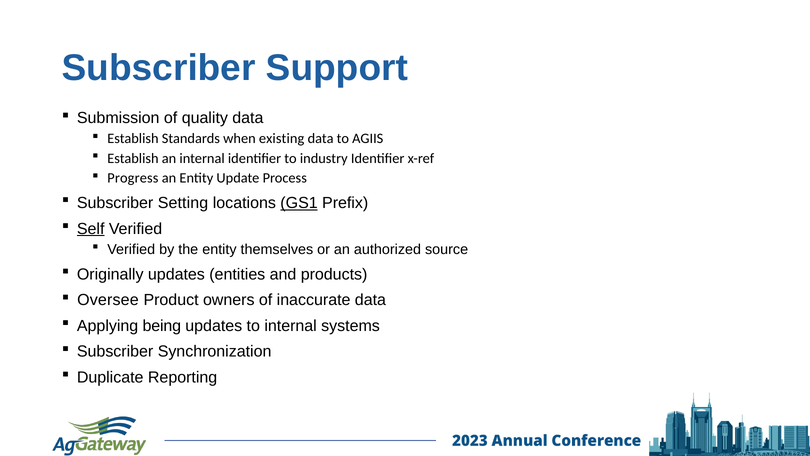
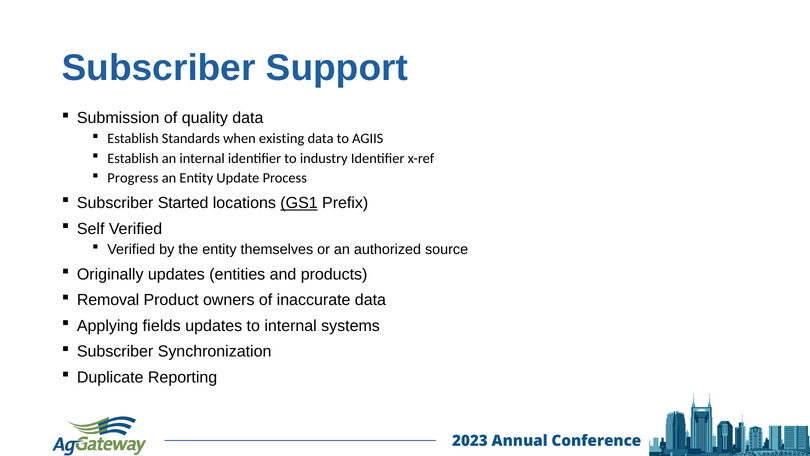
Setting: Setting -> Started (183, 203)
Self underline: present -> none (91, 229)
Oversee: Oversee -> Removal (108, 300)
being: being -> fields (162, 326)
